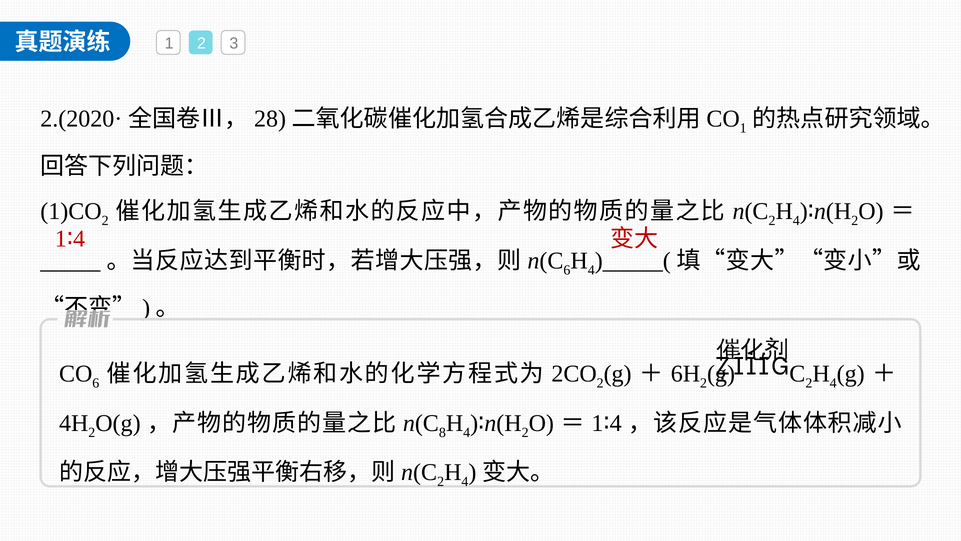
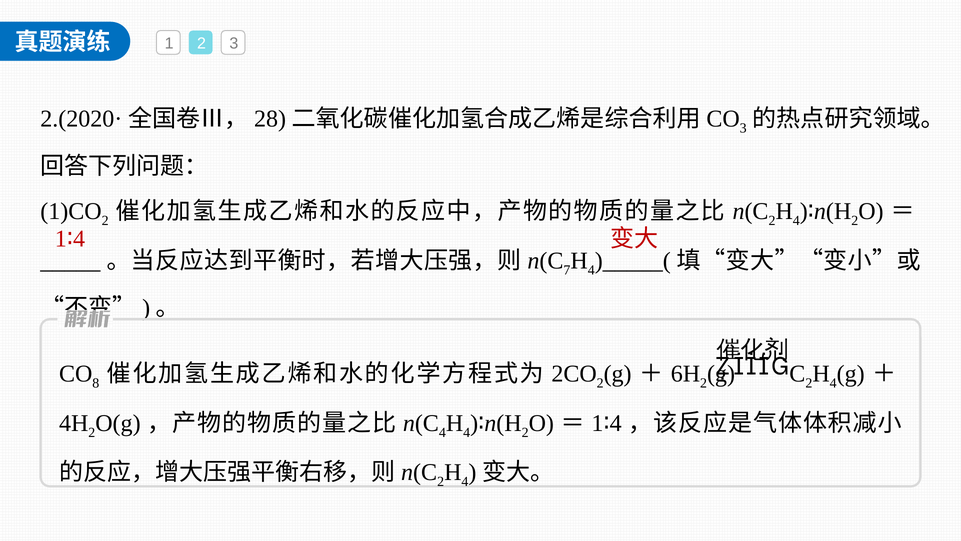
1: 1 -> 3 (743, 128)
6: 6 -> 7 (567, 270)
6: 6 -> 8 (96, 383)
8: 8 -> 4 (442, 432)
